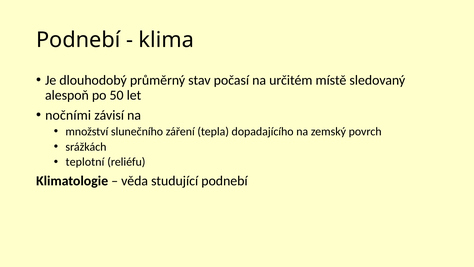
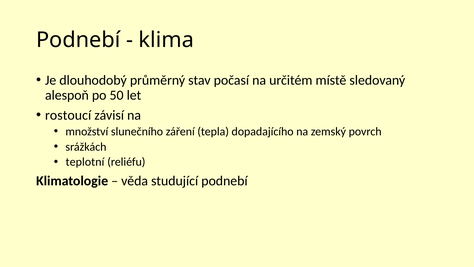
nočními: nočními -> rostoucí (68, 115)
